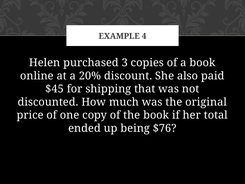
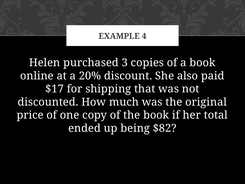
$45: $45 -> $17 (54, 89)
$76: $76 -> $82 (165, 128)
